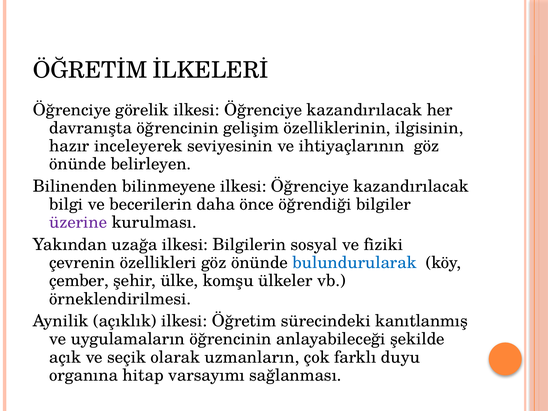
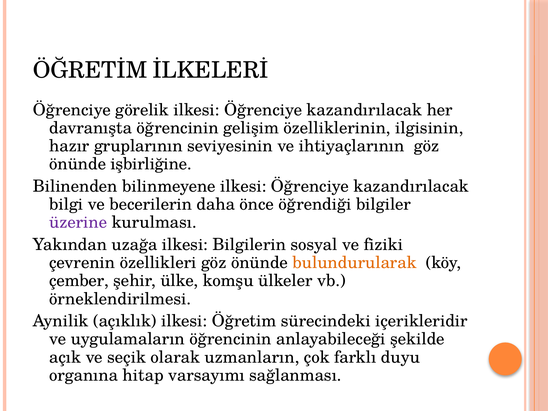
inceleyerek: inceleyerek -> gruplarının (138, 146)
belirleyen: belirleyen -> işbirliğine (151, 164)
bulundurularak colour: blue -> orange (355, 263)
kanıtlanmış: kanıtlanmış -> içerikleridir (421, 321)
